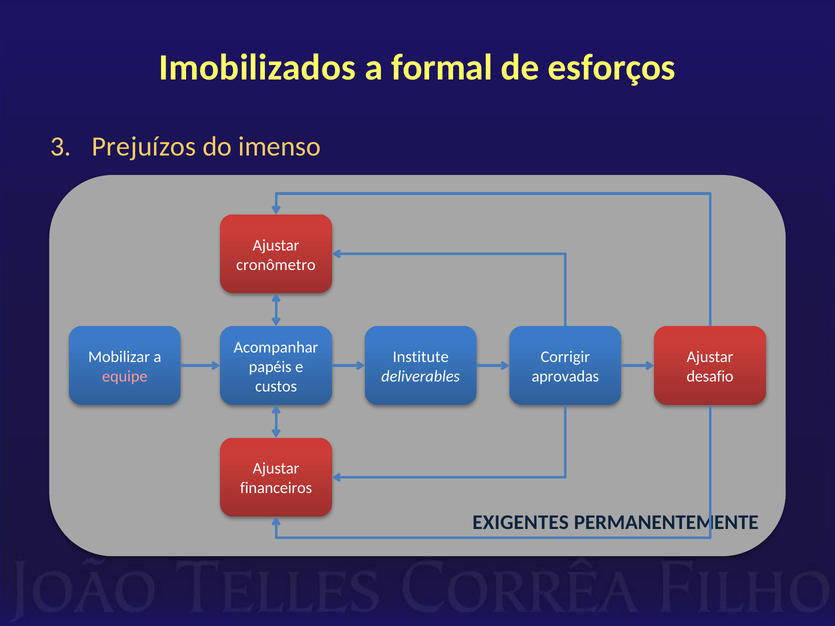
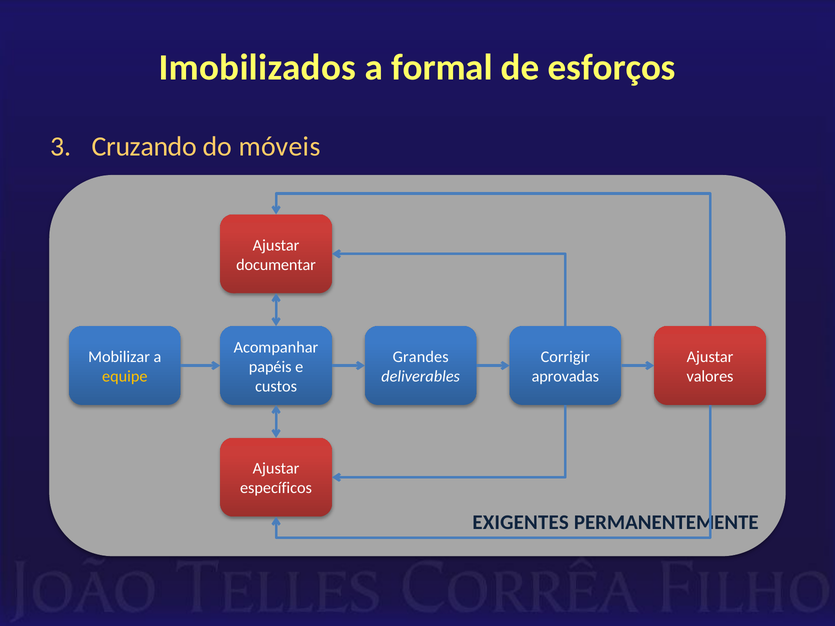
Prejuízos: Prejuízos -> Cruzando (144, 147)
imenso: imenso -> móveis (280, 147)
cronômetro: cronômetro -> documentar (276, 265)
Institute: Institute -> Grandes (421, 357)
equipe colour: pink -> yellow (125, 377)
desafio: desafio -> valores (710, 377)
financeiros: financeiros -> específicos (276, 488)
